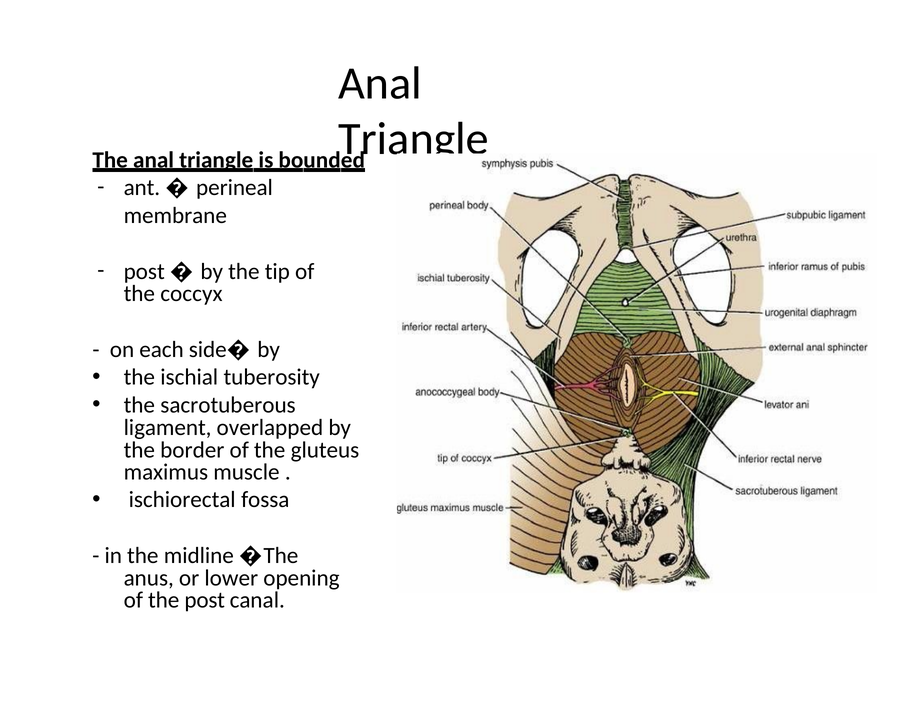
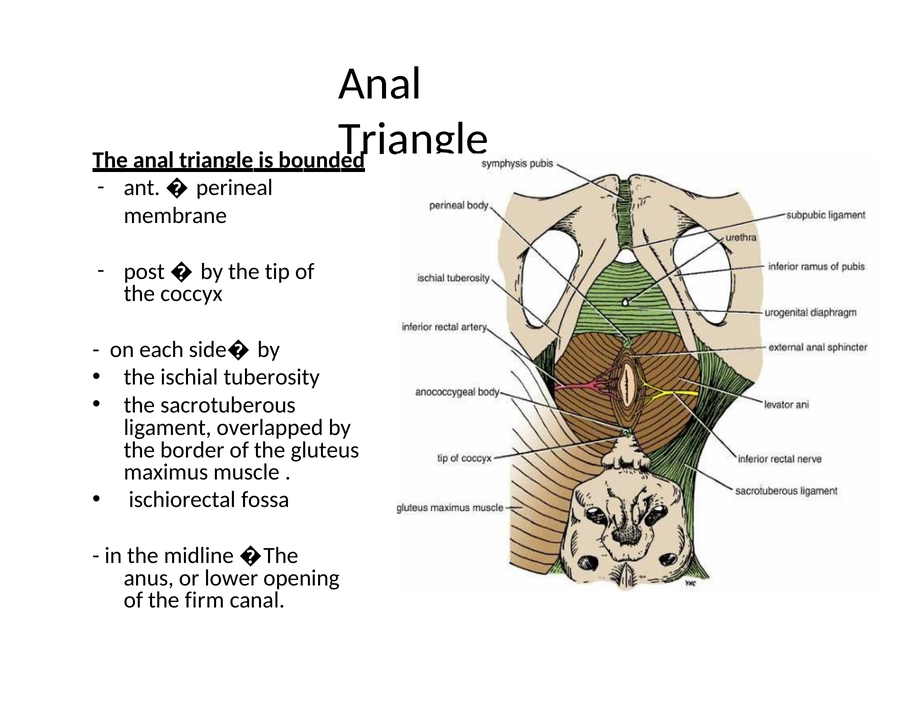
the post: post -> firm (204, 600)
